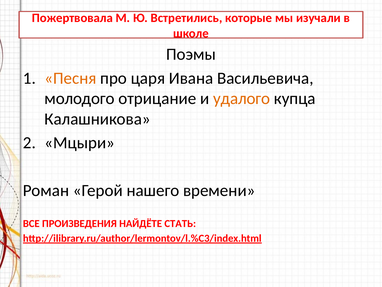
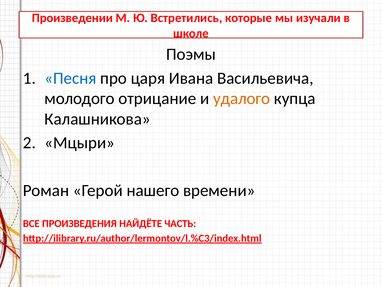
Пожертвовала: Пожертвовала -> Произведении (72, 18)
Песня colour: orange -> blue (70, 78)
СТАТЬ: СТАТЬ -> ЧАСТЬ (180, 223)
